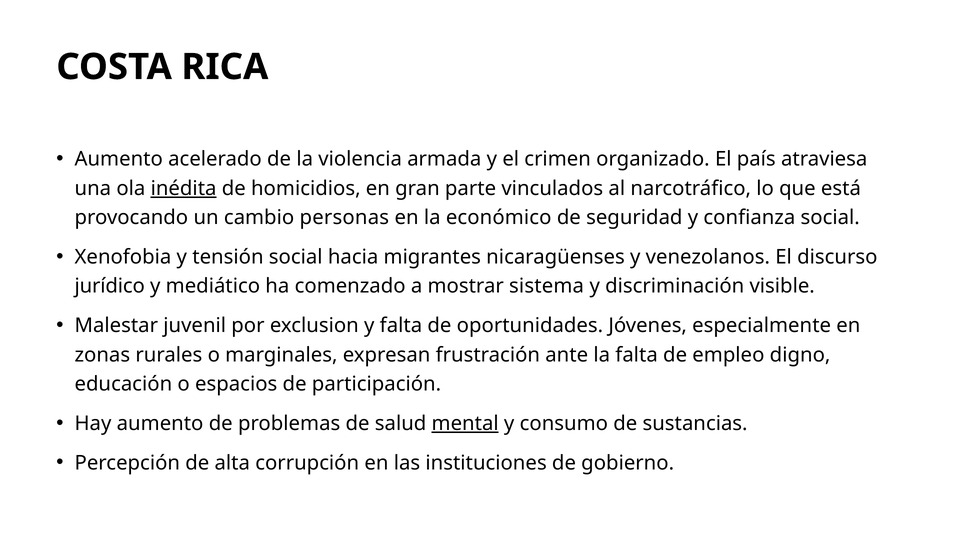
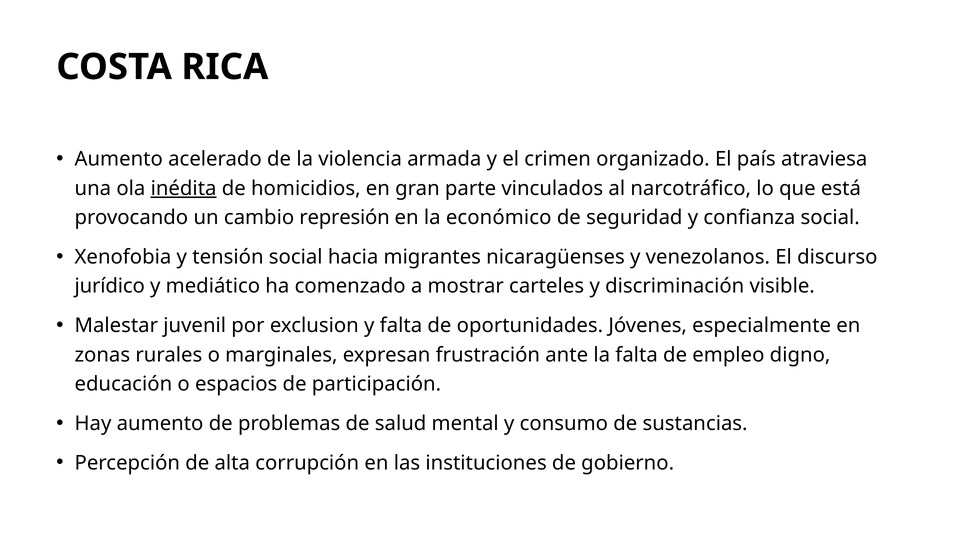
personas: personas -> represión (345, 218)
sistema: sistema -> carteles (547, 286)
mental underline: present -> none (465, 424)
